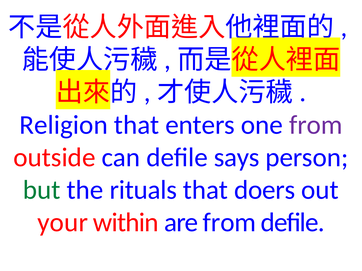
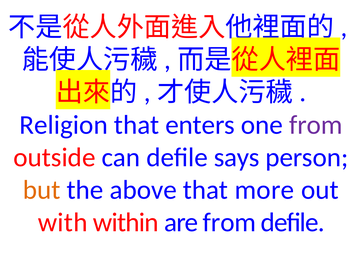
but colour: green -> orange (42, 190)
rituals: rituals -> above (143, 190)
doers: doers -> more (264, 190)
your: your -> with (63, 223)
